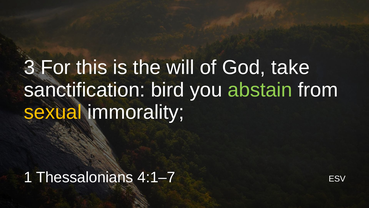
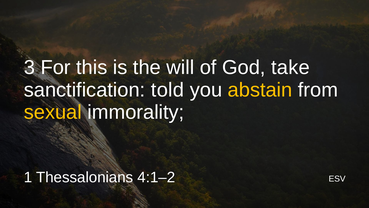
bird: bird -> told (167, 90)
abstain colour: light green -> yellow (260, 90)
4:1–7: 4:1–7 -> 4:1–2 (156, 177)
